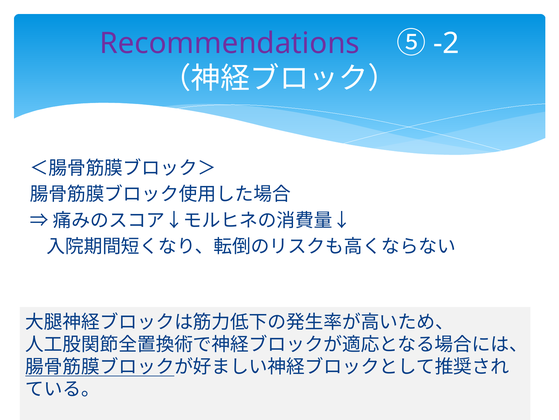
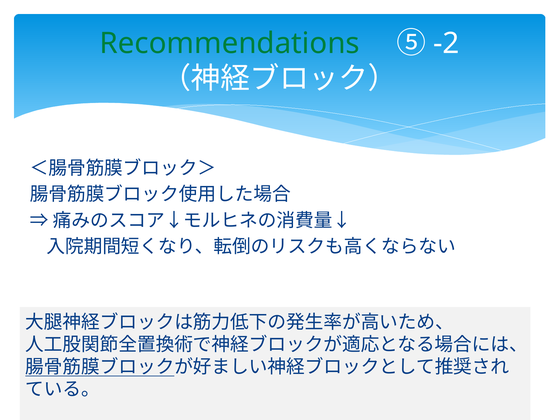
Recommendations colour: purple -> green (230, 43)
